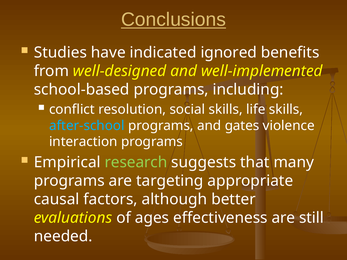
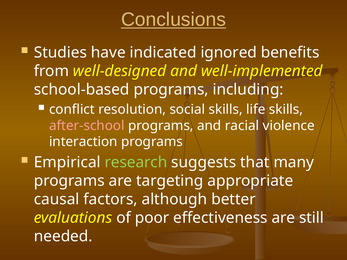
after-school colour: light blue -> pink (87, 126)
gates: gates -> racial (242, 126)
ages: ages -> poor (152, 218)
